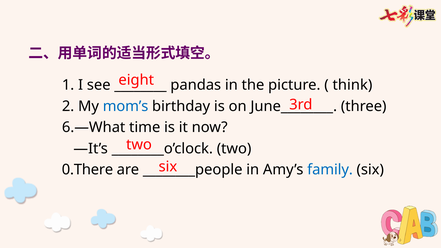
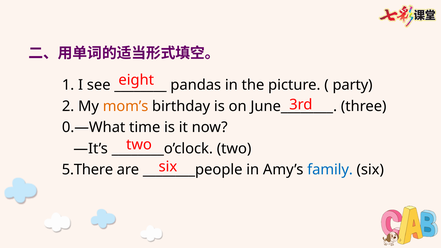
think: think -> party (353, 85)
mom’s colour: blue -> orange (126, 106)
6.—What: 6.—What -> 0.—What (94, 127)
0.There: 0.There -> 5.There (87, 170)
